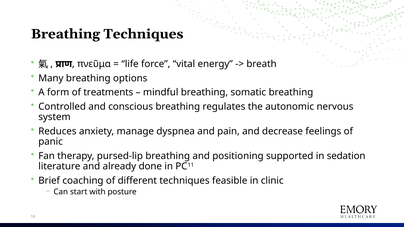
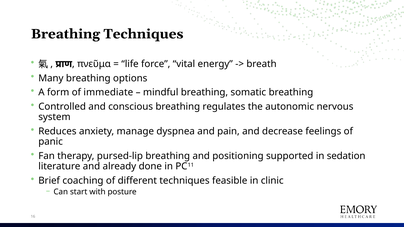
treatments: treatments -> immediate (108, 92)
